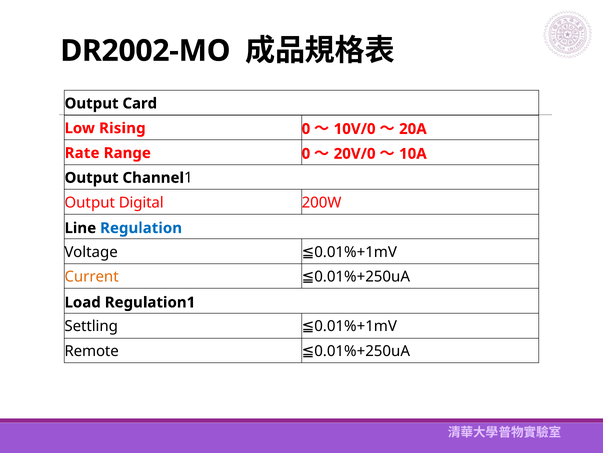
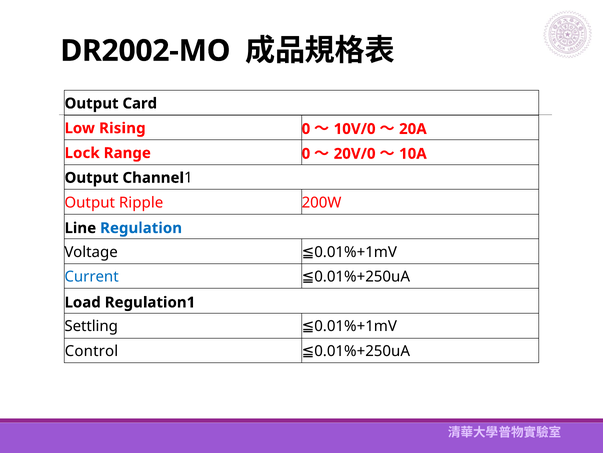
Rate: Rate -> Lock (82, 153)
Digital: Digital -> Ripple (141, 202)
Current colour: orange -> blue (92, 276)
Remote: Remote -> Control (91, 351)
